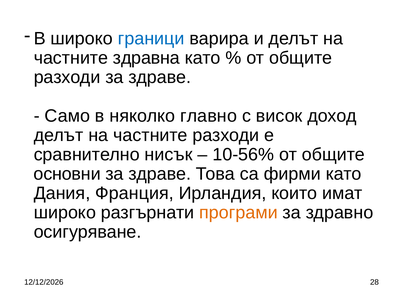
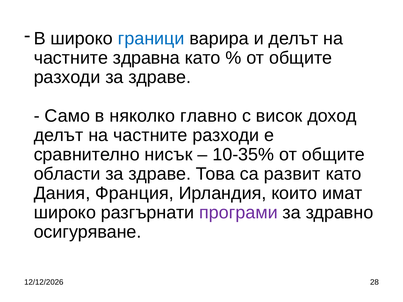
10-56%: 10-56% -> 10-35% (243, 155)
основни: основни -> области (67, 174)
фирми: фирми -> развит (292, 174)
програми colour: orange -> purple (238, 213)
